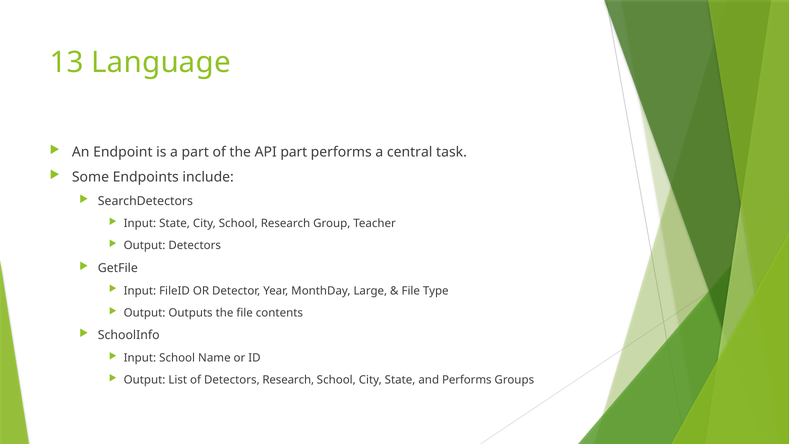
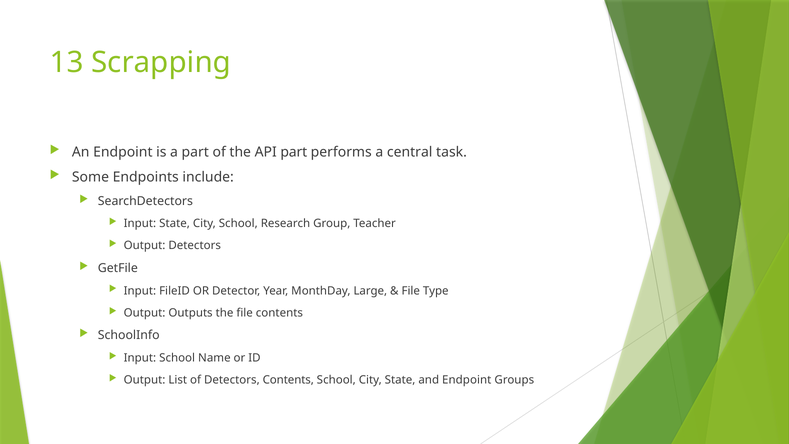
Language: Language -> Scrapping (161, 62)
Detectors Research: Research -> Contents (288, 380)
and Performs: Performs -> Endpoint (467, 380)
